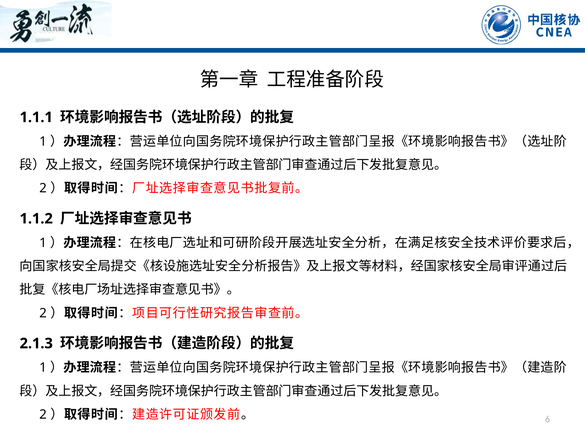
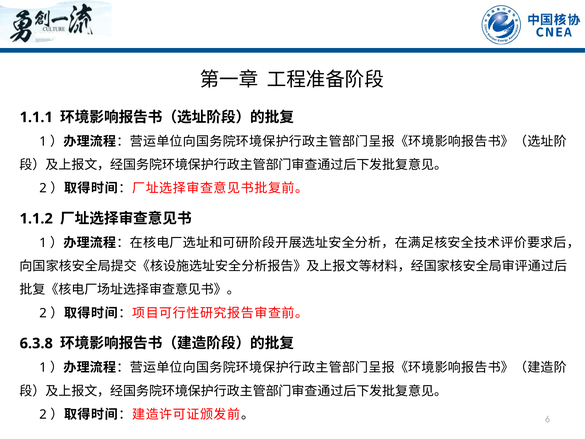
2.1.3: 2.1.3 -> 6.3.8 (36, 343)
